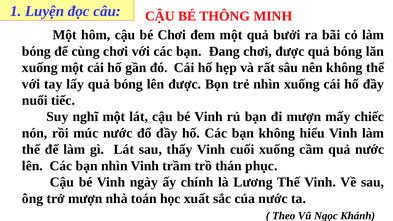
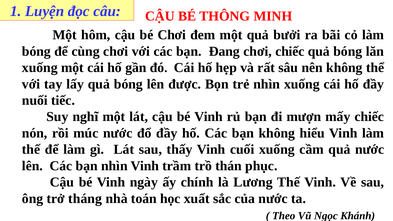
chơi được: được -> chiếc (290, 51)
trở mượn: mượn -> tháng (85, 199)
